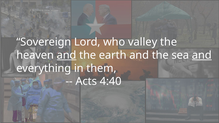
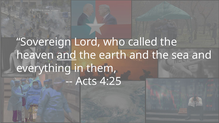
valley: valley -> called (143, 42)
and underline: present -> none (202, 55)
4:40: 4:40 -> 4:25 (111, 81)
